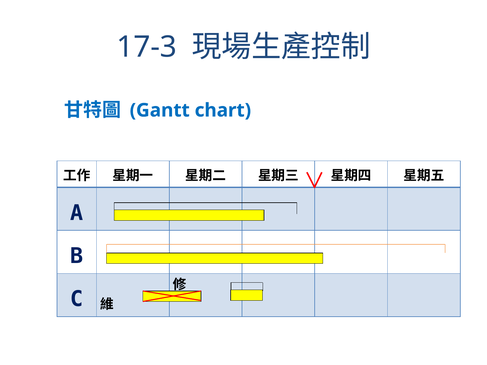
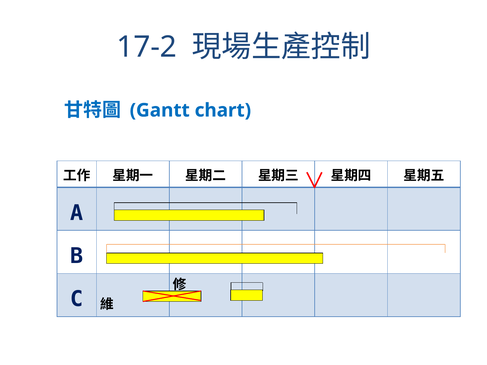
17-3: 17-3 -> 17-2 (147, 47)
